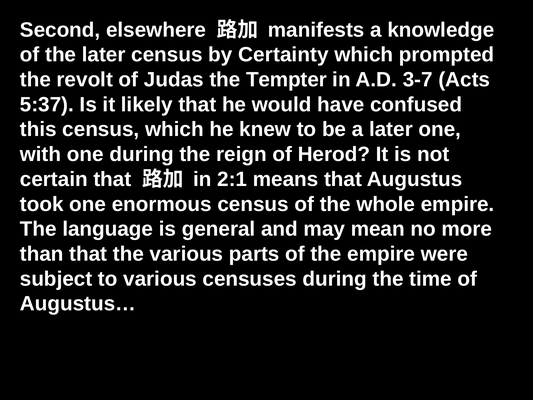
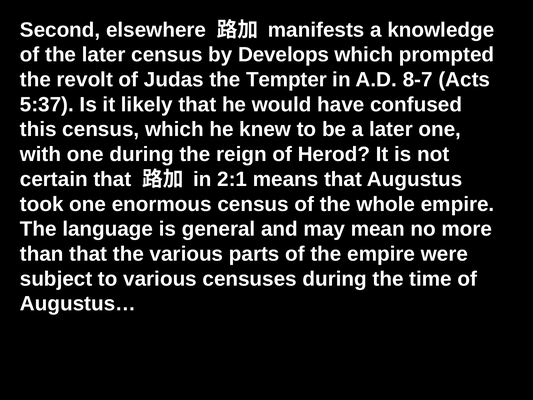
Certainty: Certainty -> Develops (284, 55)
3-7: 3-7 -> 8-7 (418, 80)
